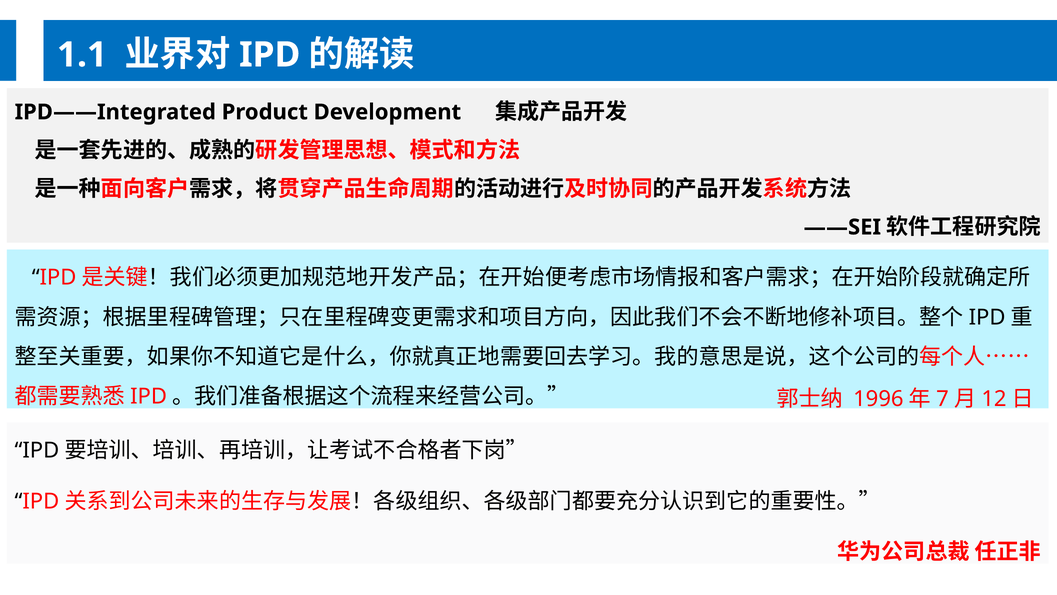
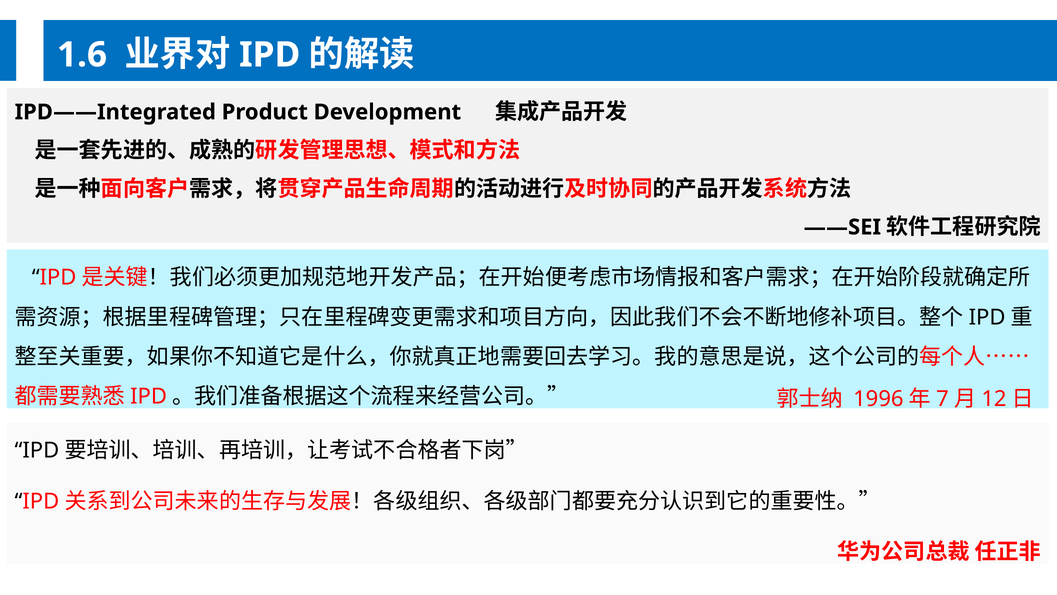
1.1: 1.1 -> 1.6 (82, 55)
